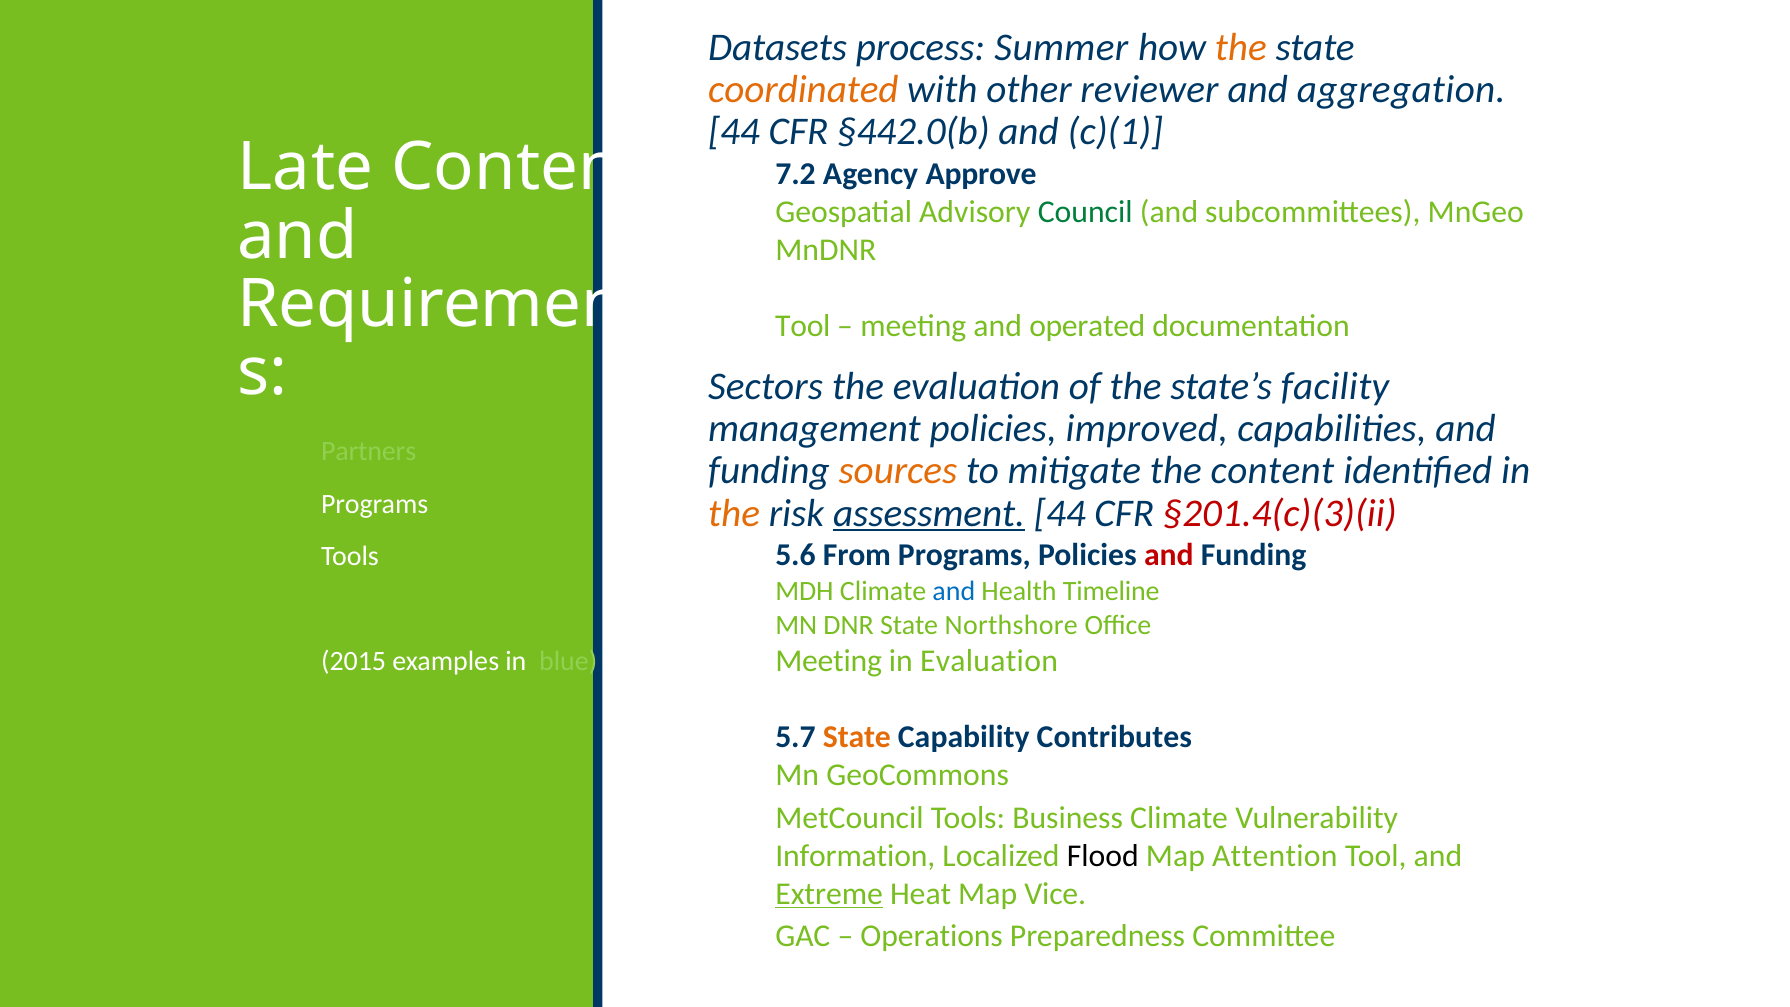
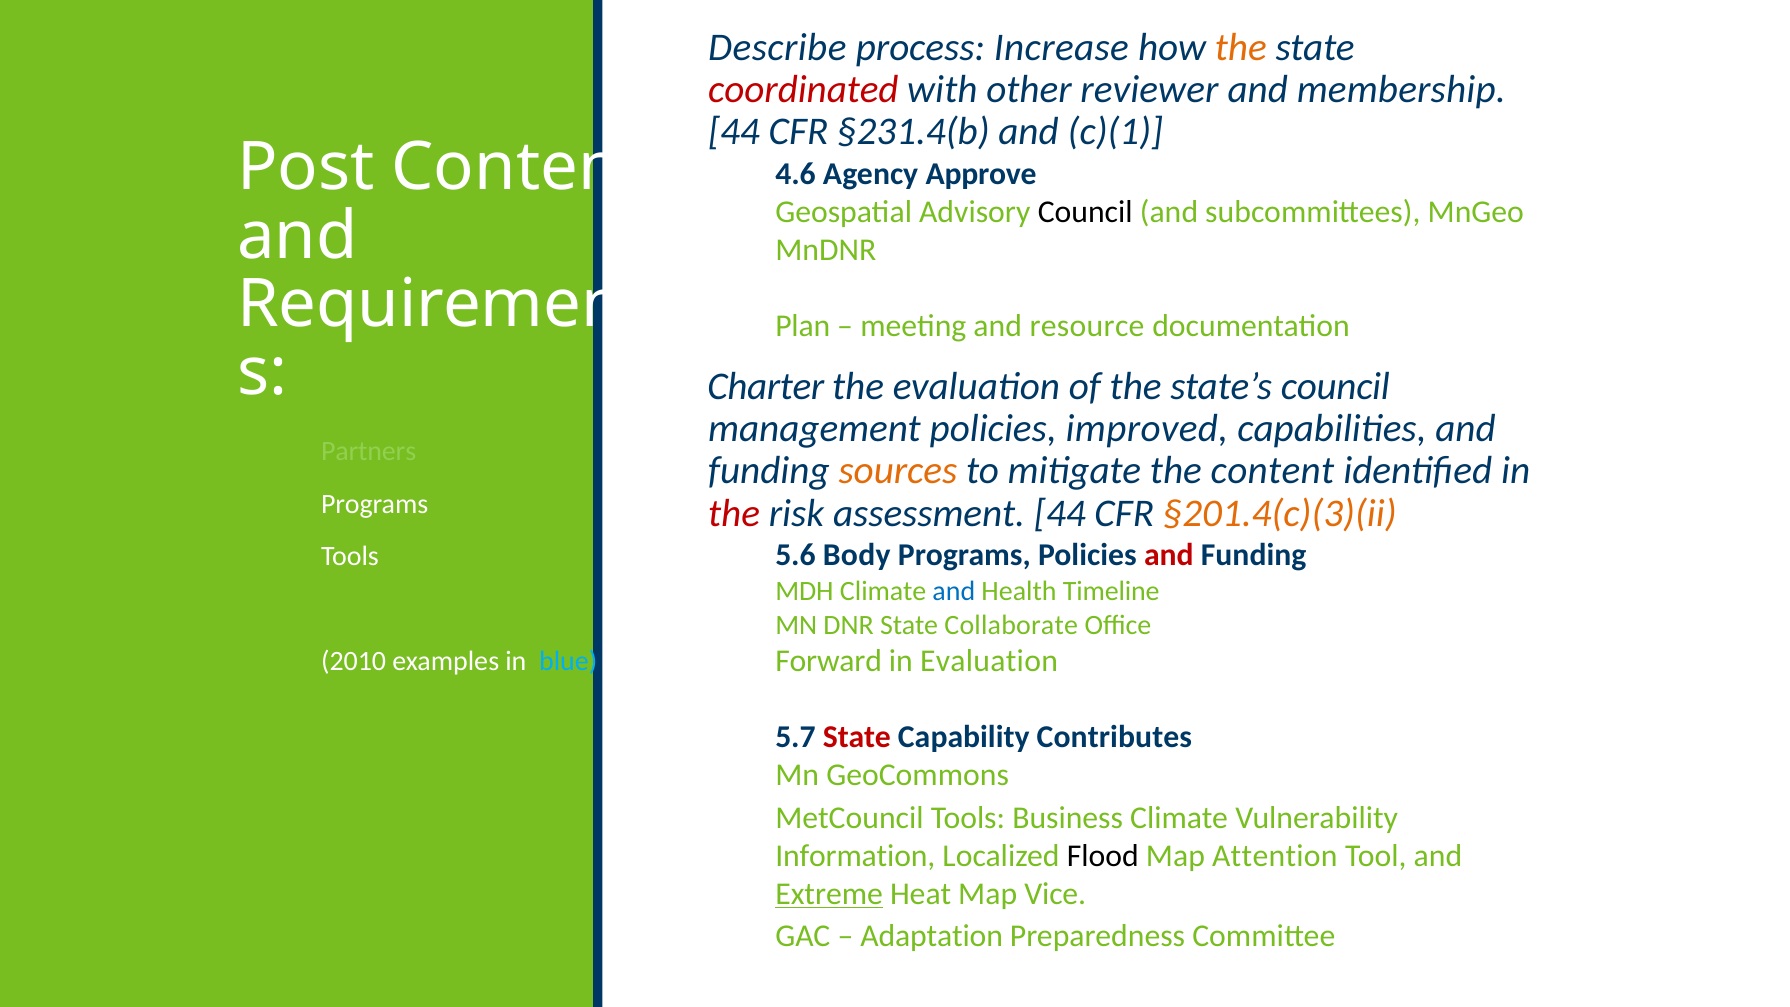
Datasets: Datasets -> Describe (777, 47)
Summer: Summer -> Increase (1061, 47)
coordinated colour: orange -> red (803, 90)
aggregation: aggregation -> membership (1401, 90)
§442.0(b: §442.0(b -> §231.4(b (913, 132)
Late: Late -> Post (306, 167)
7.2: 7.2 -> 4.6 (796, 174)
Council colour: green -> black (1085, 212)
Tool: Tool -> Plan (803, 326)
operated: operated -> resource (1087, 326)
Sectors: Sectors -> Charter (766, 386)
state’s facility: facility -> council (1335, 386)
the colour: orange -> red (734, 513)
assessment underline: present -> none (929, 513)
§201.4(c)(3)(ii colour: red -> orange (1280, 513)
From: From -> Body (857, 555)
Northshore: Northshore -> Collaborate (1011, 625)
Meeting: Meeting -> Forward (829, 661)
2015: 2015 -> 2010 (354, 662)
blue colour: light green -> light blue (568, 662)
State colour: orange -> red (857, 737)
Operations: Operations -> Adaptation (932, 936)
